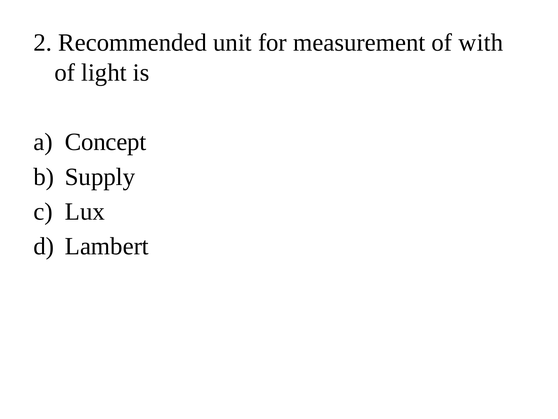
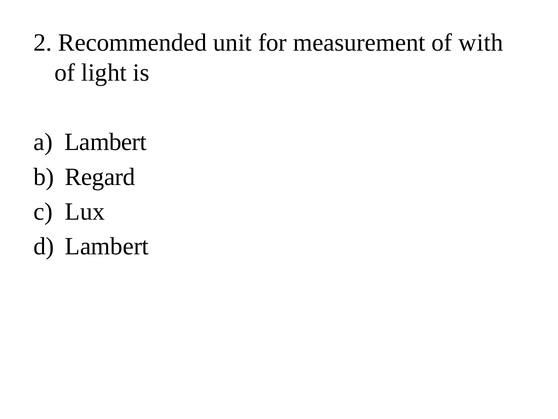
Concept: Concept -> Lambert (106, 142)
Supply: Supply -> Regard (100, 177)
